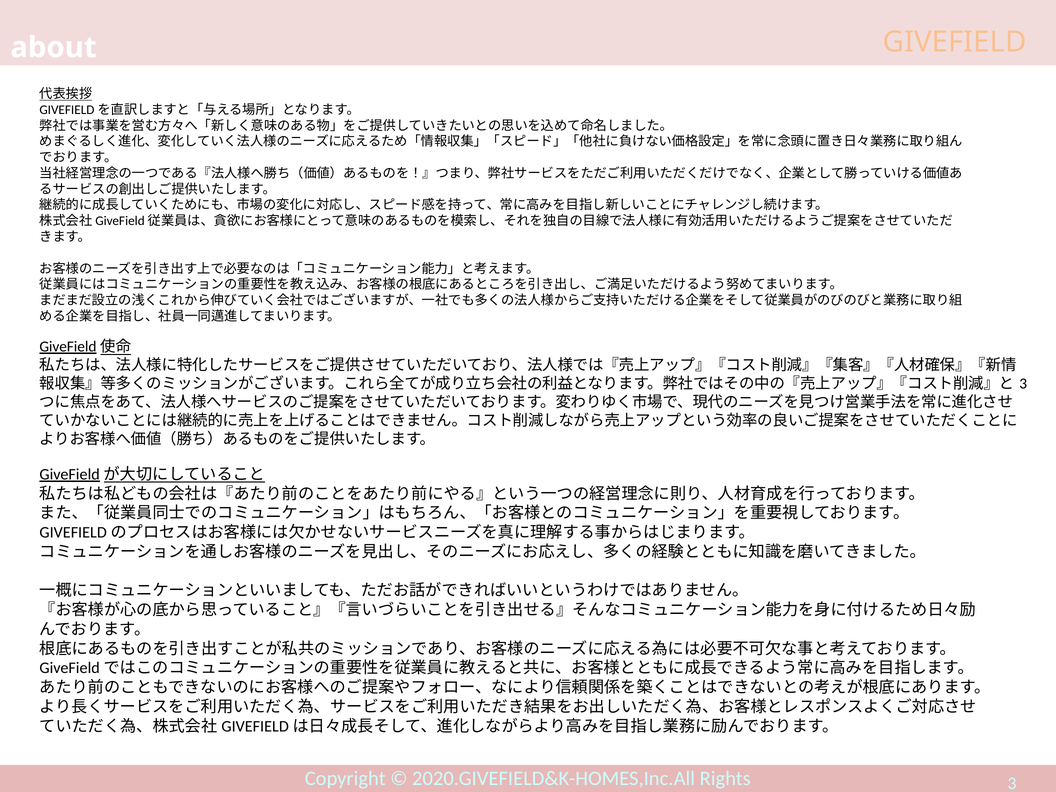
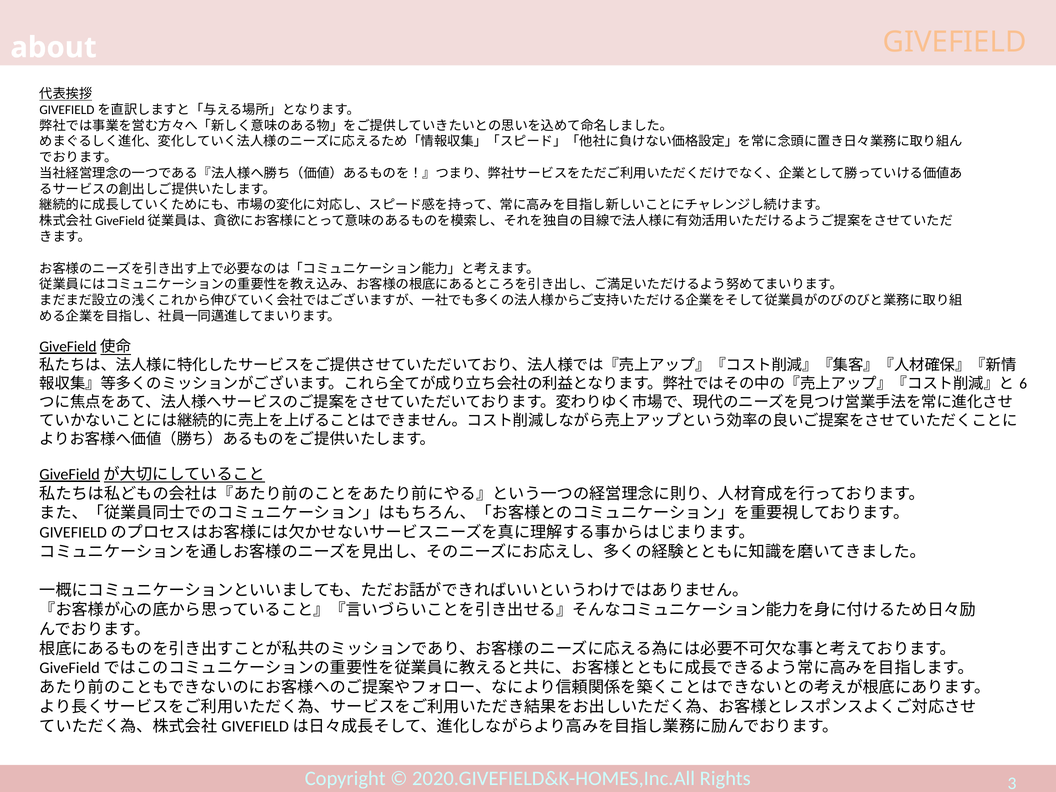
3: 3 -> 6 (1023, 384)
